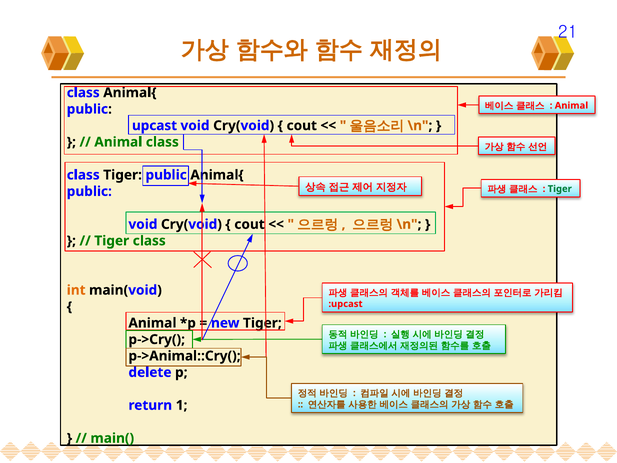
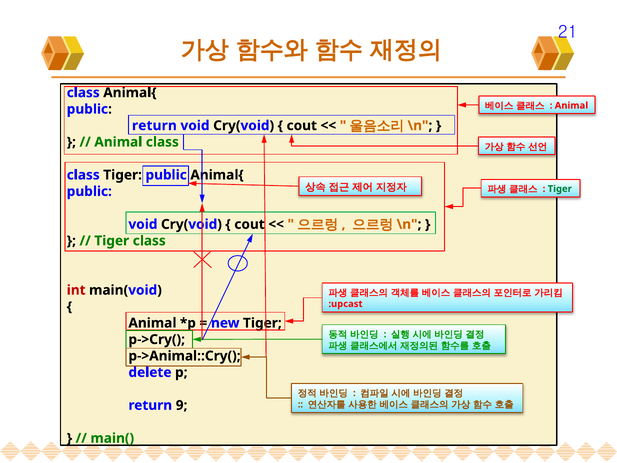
upcast: upcast -> return (154, 126)
int colour: orange -> red (76, 290)
1: 1 -> 9 (182, 405)
